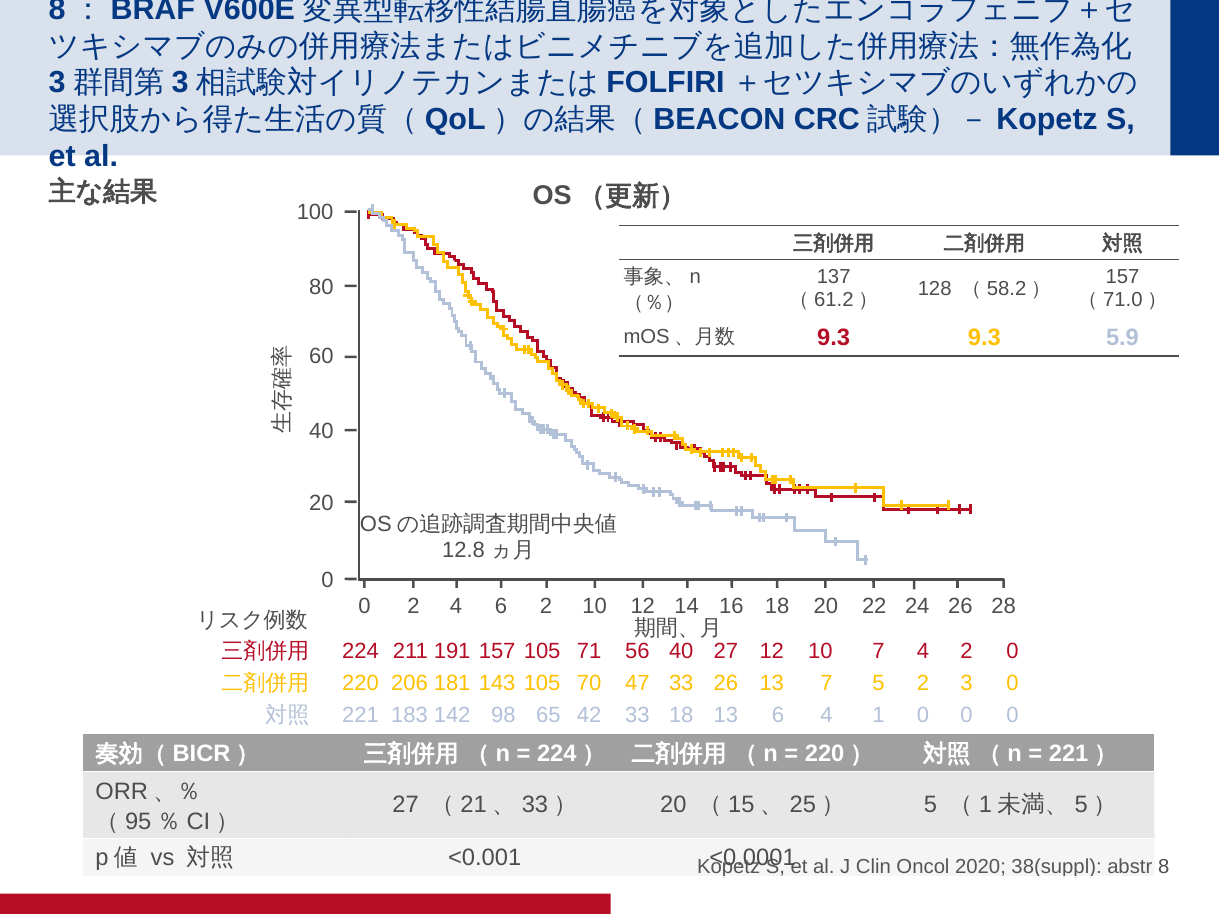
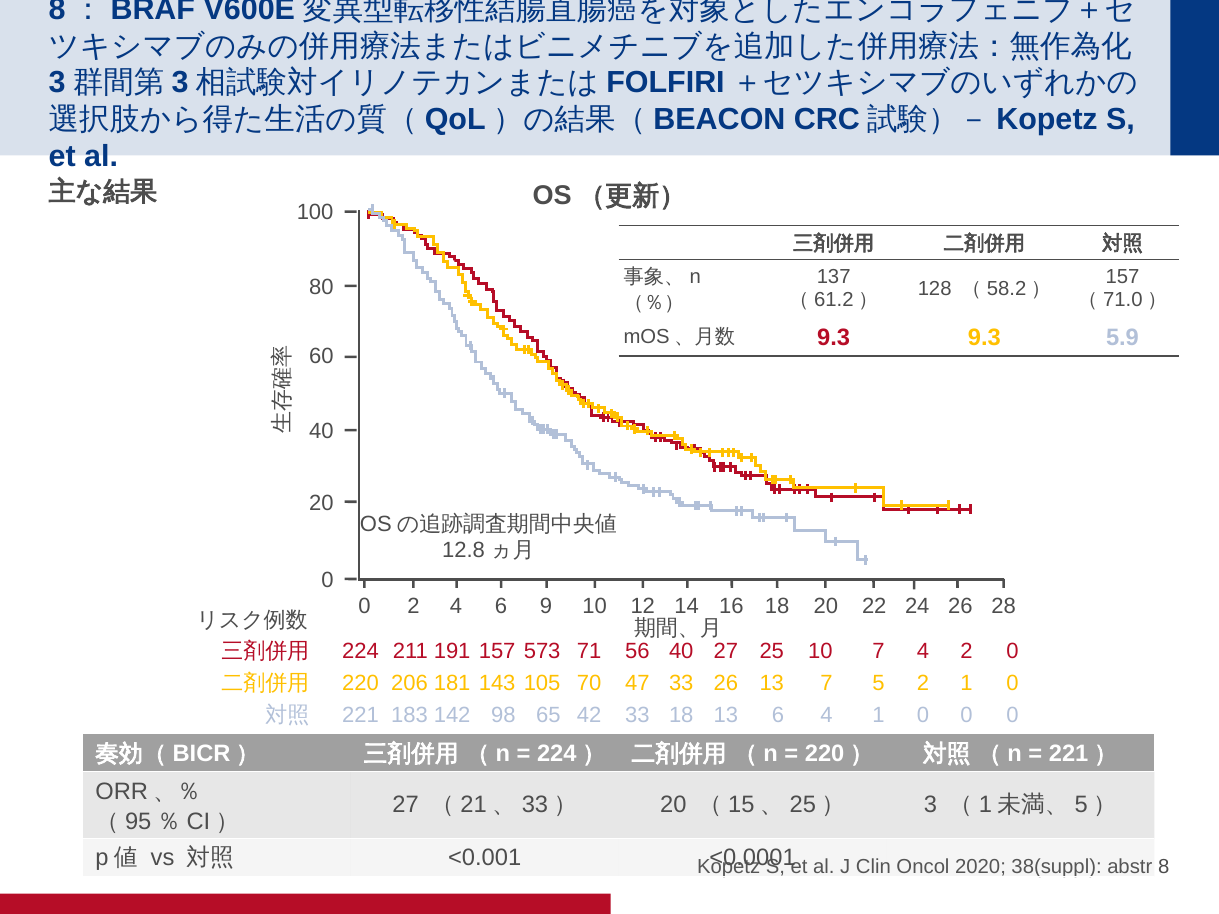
6 2: 2 -> 9 (546, 606)
157 105: 105 -> 573 (542, 651)
27 12: 12 -> 25 (772, 651)
2 3: 3 -> 1 (966, 683)
5: 5 -> 3 (931, 805)
